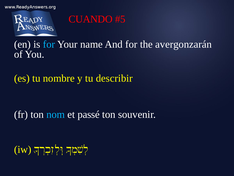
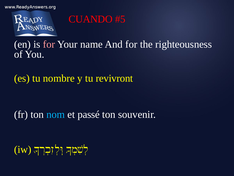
for colour: light blue -> pink (49, 44)
avergonzarán: avergonzarán -> righteousness (184, 44)
describir: describir -> revivront (114, 78)
